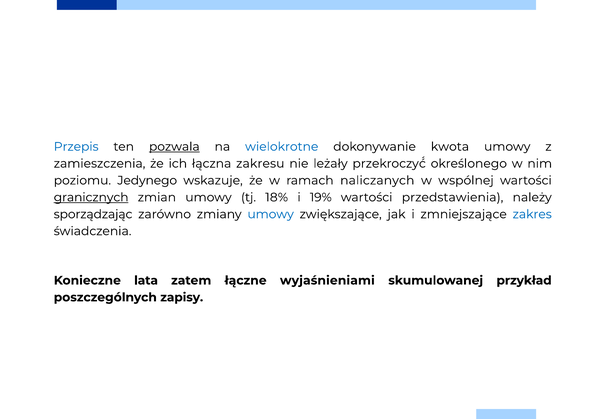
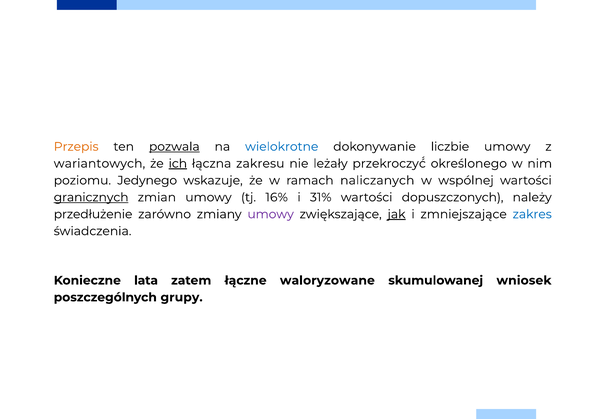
Przepis colour: blue -> orange (76, 147)
kwota: kwota -> liczbie (450, 147)
zamieszczenia: zamieszczenia -> wariantowych (99, 164)
ich underline: none -> present (178, 164)
18%: 18% -> 16% (277, 197)
19%: 19% -> 31% (321, 197)
przedstawienia: przedstawienia -> dopuszczonych (453, 197)
sporządzając: sporządzając -> przedłużenie (93, 214)
umowy colour: blue -> purple (271, 214)
jak underline: none -> present (397, 214)
wyjaśnieniami: wyjaśnieniami -> waloryzowane (327, 281)
przykład: przykład -> wniosek (524, 281)
zapisy: zapisy -> grupy (182, 298)
